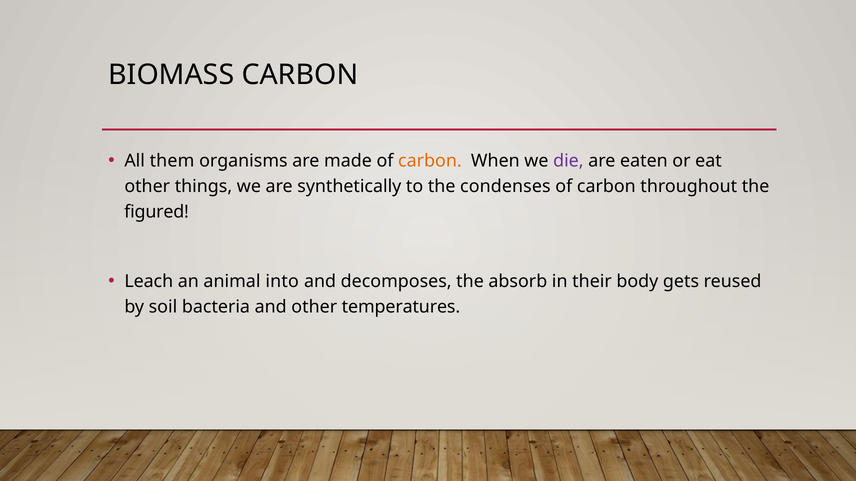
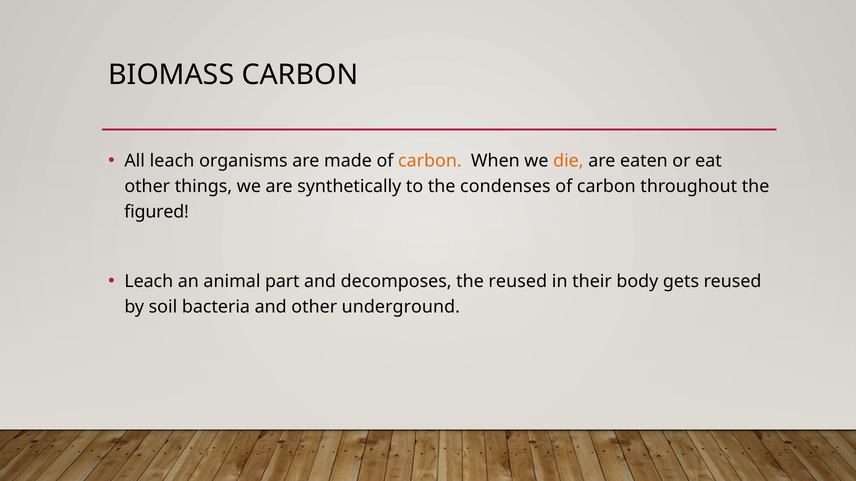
All them: them -> leach (172, 161)
die colour: purple -> orange (568, 161)
into: into -> part (282, 282)
the absorb: absorb -> reused (518, 282)
temperatures: temperatures -> underground (401, 307)
